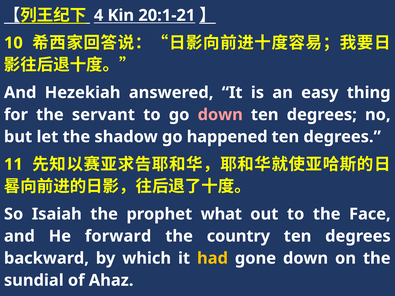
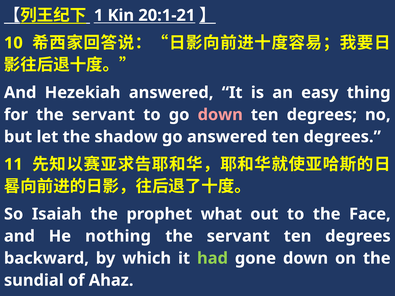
4: 4 -> 1 (99, 15)
go happened: happened -> answered (227, 137)
forward: forward -> nothing (118, 236)
country: country -> servant (238, 236)
had colour: yellow -> light green (212, 258)
